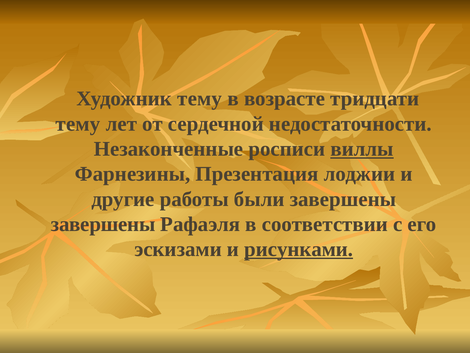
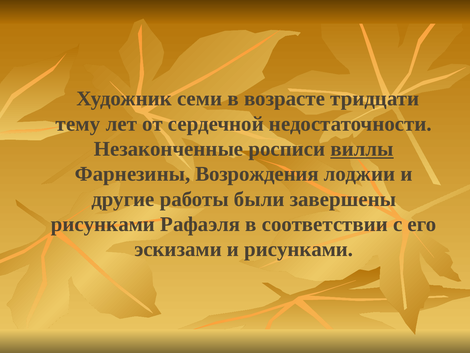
Художник тему: тему -> семи (200, 99)
Презентация: Презентация -> Возрождения (257, 174)
завершены: завершены -> рисунками (103, 224)
рисунками underline: present -> none (299, 249)
